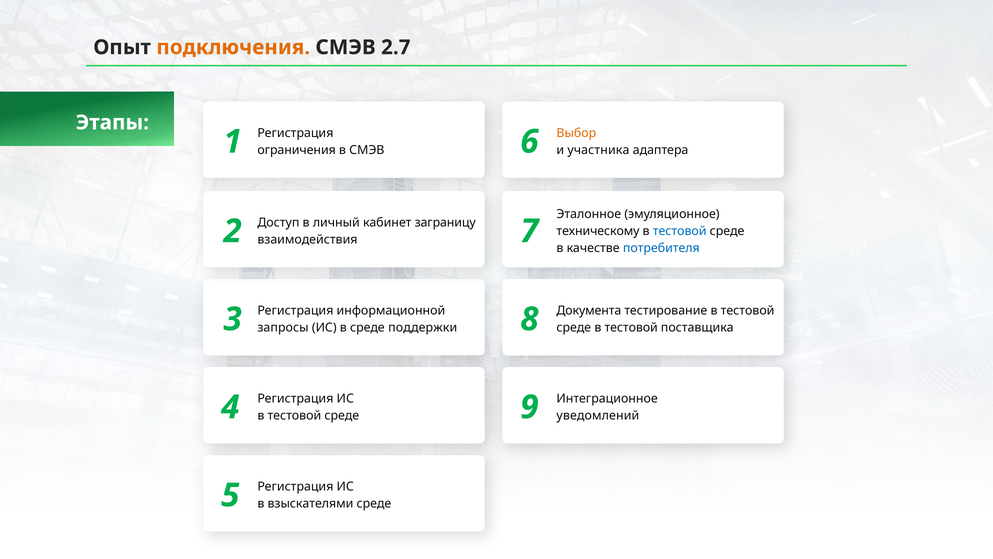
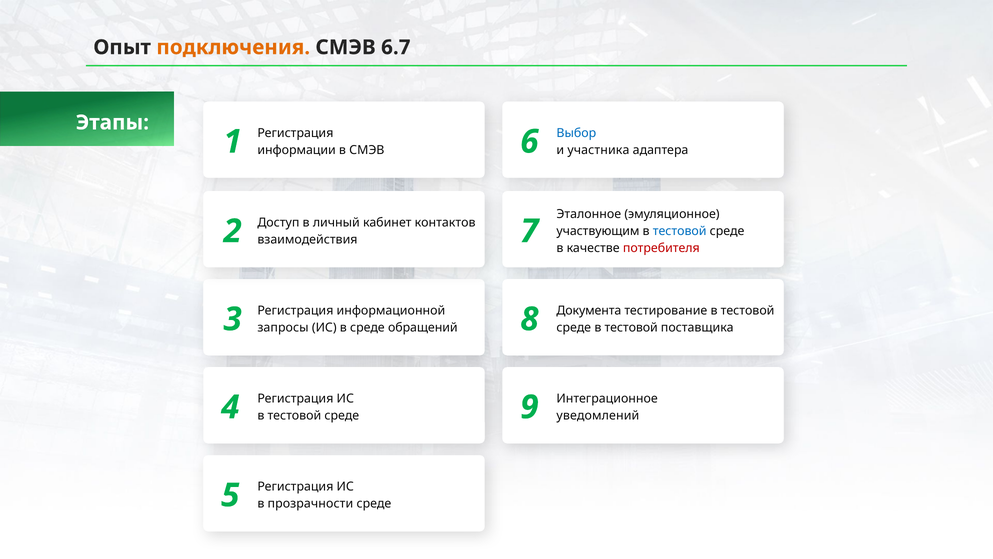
2.7: 2.7 -> 6.7 (396, 47)
Выбор colour: orange -> blue (576, 133)
ограничения: ограничения -> информации (297, 150)
заграницу: заграницу -> контактов (445, 222)
техническому: техническому -> участвующим (598, 231)
потребителя colour: blue -> red (661, 248)
поддержки: поддержки -> обращений (423, 327)
взыскателями: взыскателями -> прозрачности (310, 503)
